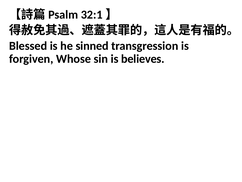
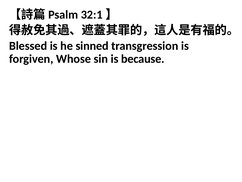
believes: believes -> because (143, 59)
